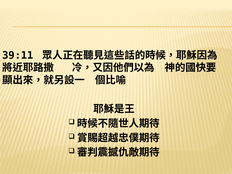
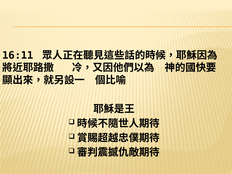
39:11: 39:11 -> 16:11 (18, 55)
